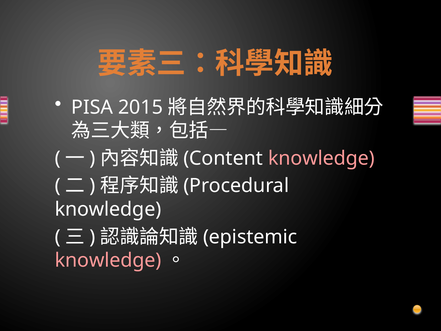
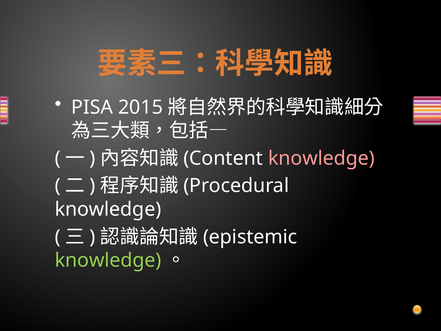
knowledge colour: pink -> light green (108, 260)
